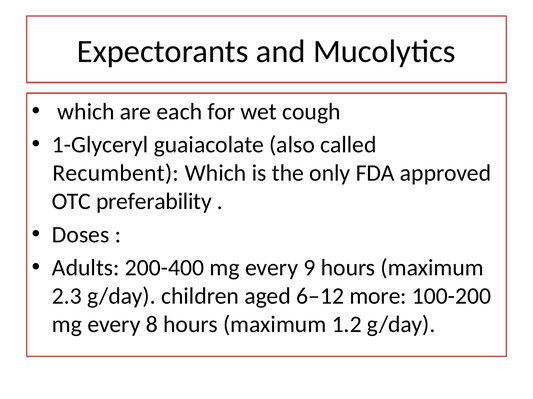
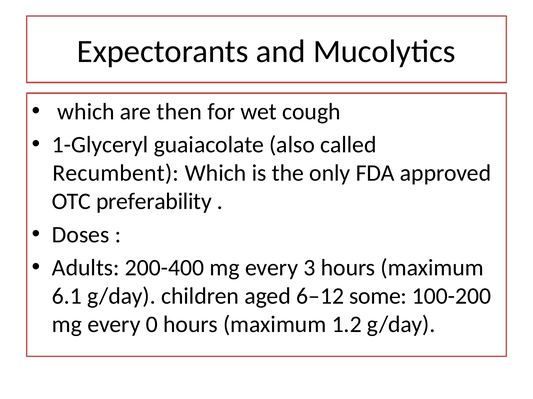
each: each -> then (179, 112)
9: 9 -> 3 (309, 268)
2.3: 2.3 -> 6.1 (67, 297)
more: more -> some (378, 297)
8: 8 -> 0 (152, 325)
